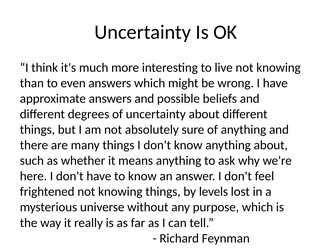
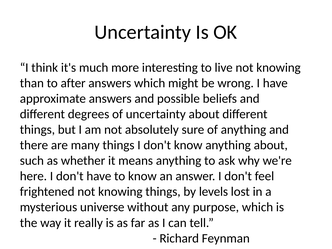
even: even -> after (73, 83)
